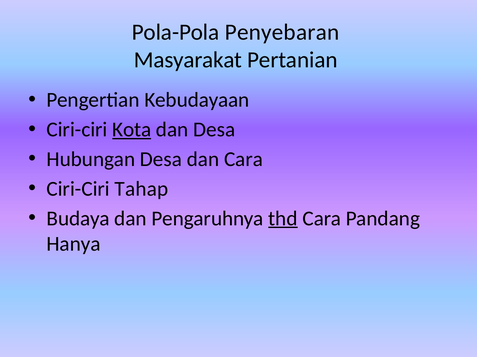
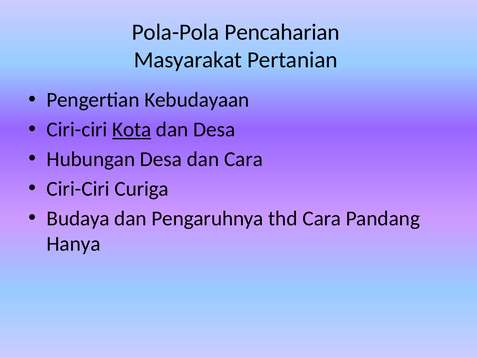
Penyebaran: Penyebaran -> Pencaharian (282, 32)
Tahap: Tahap -> Curiga (142, 189)
thd underline: present -> none (283, 219)
